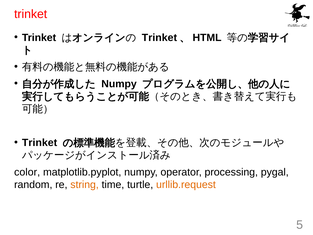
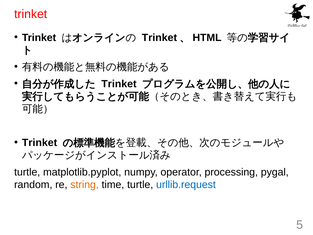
Numpy: Numpy -> Trinket (119, 84)
color: color -> turtle (27, 172)
urllib.request colour: orange -> blue (186, 184)
